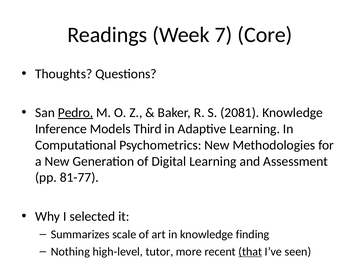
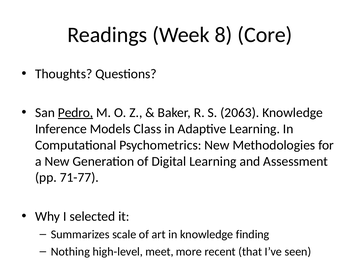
7: 7 -> 8 (224, 35)
2081: 2081 -> 2063 (240, 113)
Third: Third -> Class (148, 129)
81-77: 81-77 -> 71-77 (79, 178)
tutor: tutor -> meet (160, 252)
that underline: present -> none (250, 252)
